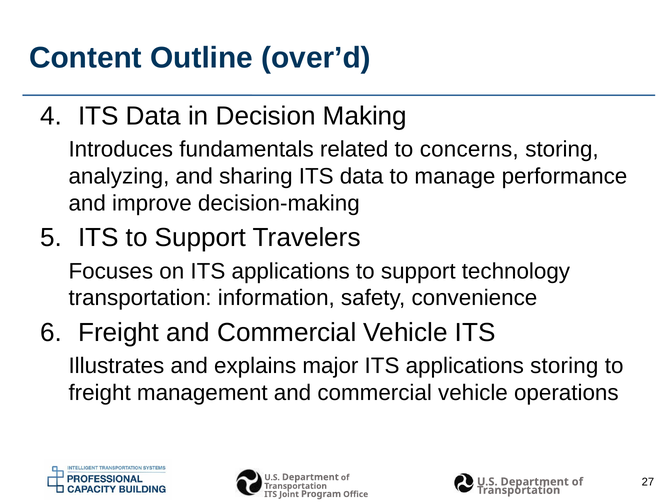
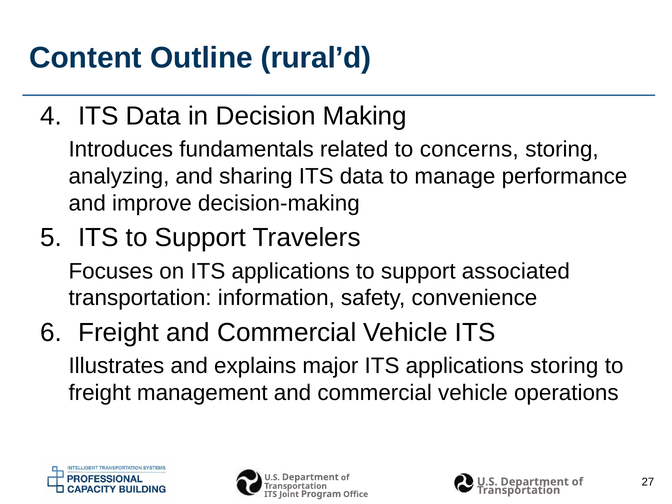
over’d: over’d -> rural’d (316, 58)
technology: technology -> associated (516, 271)
